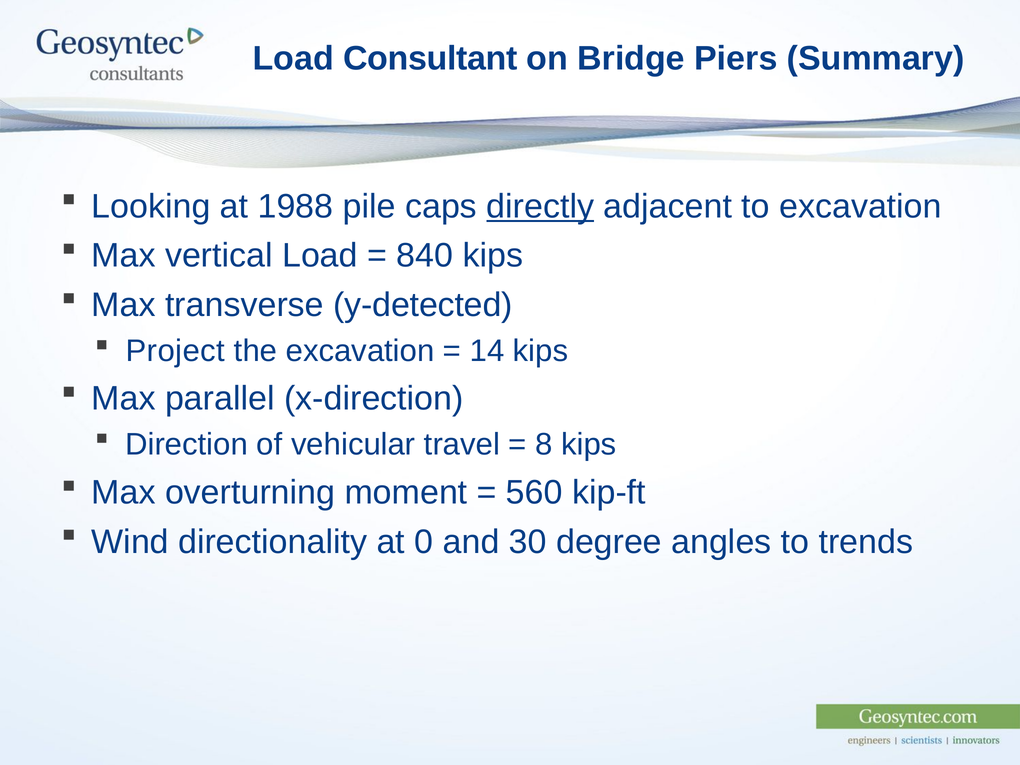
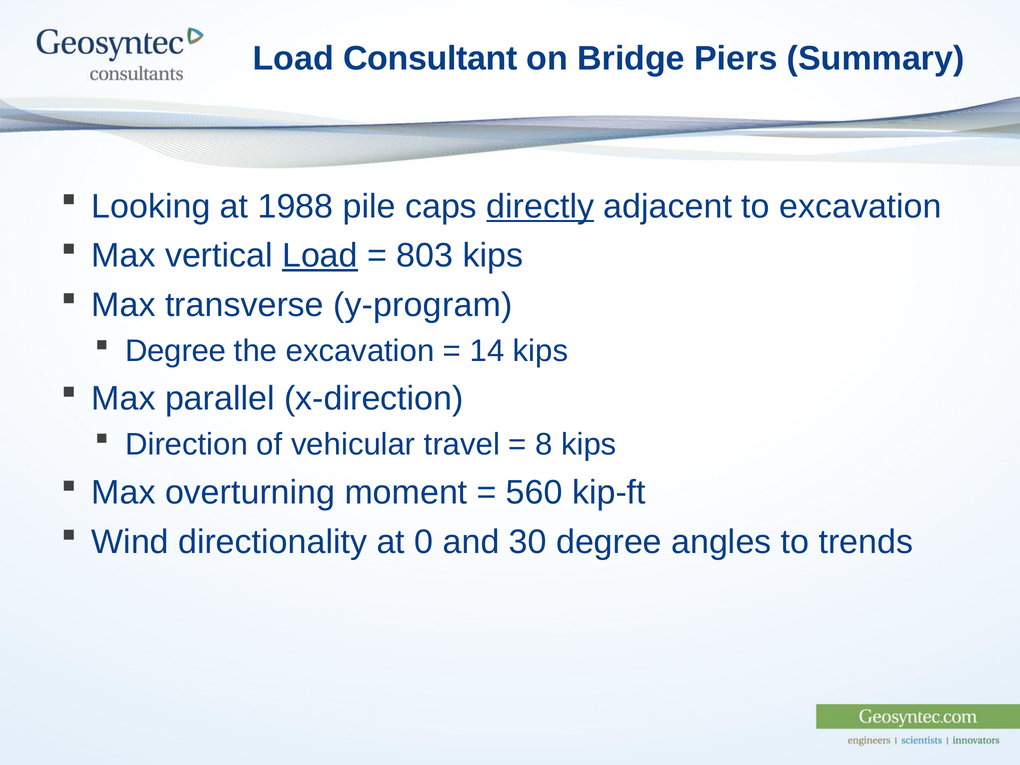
Load underline: none -> present (320, 256)
840: 840 -> 803 (425, 256)
y-detected: y-detected -> y-program (423, 305)
Project: Project -> Degree (176, 351)
